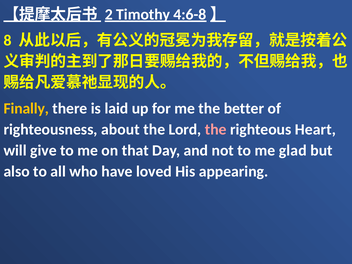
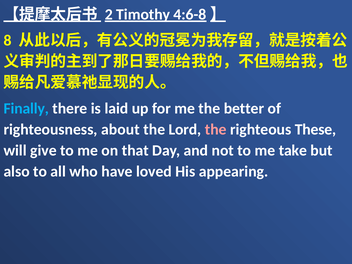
Finally colour: yellow -> light blue (26, 108)
Heart: Heart -> These (316, 129)
glad: glad -> take (293, 150)
